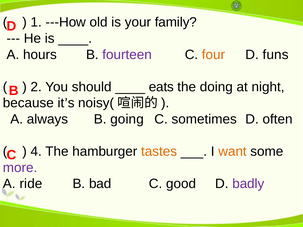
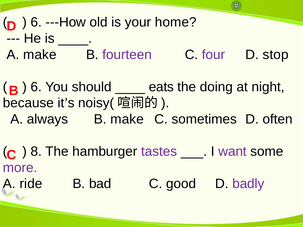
1: 1 -> 6 (36, 22)
family: family -> home (176, 22)
A hours: hours -> make (40, 55)
four colour: orange -> purple (214, 55)
funs: funs -> stop (276, 55)
2: 2 -> 6 (36, 87)
B going: going -> make (127, 119)
4: 4 -> 8 (36, 152)
tastes colour: orange -> purple (159, 152)
want colour: orange -> purple (233, 152)
